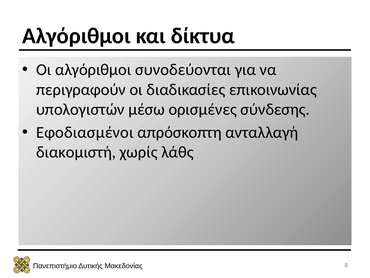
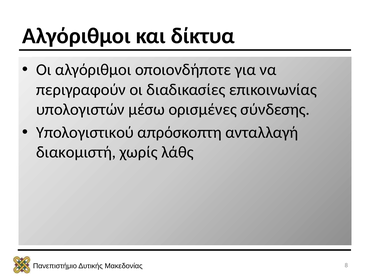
συνοδεύονται: συνοδεύονται -> οποιονδήποτε (183, 70)
Εφοδιασμένοι: Εφοδιασμένοι -> Υπολογιστικού (85, 132)
